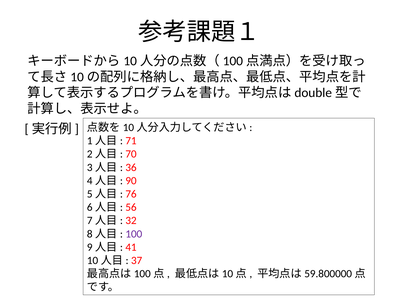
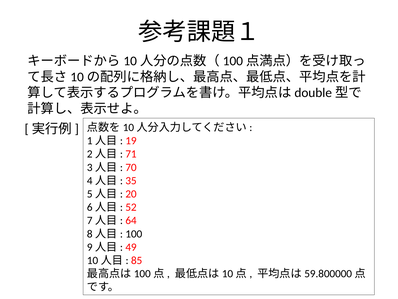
71: 71 -> 19 (131, 141)
70: 70 -> 71 (131, 154)
36: 36 -> 70 (131, 167)
90: 90 -> 35 (131, 180)
76: 76 -> 20 (131, 194)
56: 56 -> 52 (131, 207)
32: 32 -> 64 (131, 220)
100 colour: purple -> black (134, 233)
41: 41 -> 49 (131, 247)
37: 37 -> 85 (137, 260)
